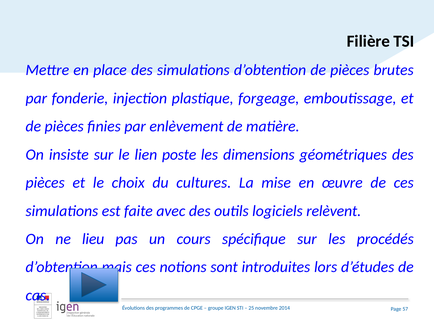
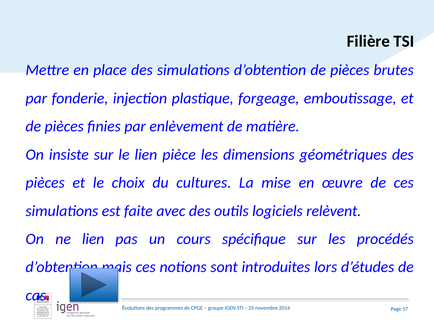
poste: poste -> pièce (179, 155)
ne lieu: lieu -> lien (93, 239)
